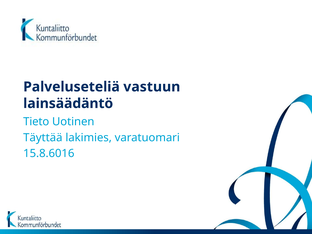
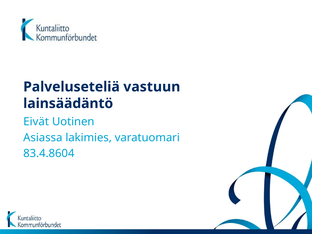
Tieto: Tieto -> Eivät (36, 122)
Täyttää: Täyttää -> Asiassa (43, 138)
15.8.6016: 15.8.6016 -> 83.4.8604 (49, 153)
